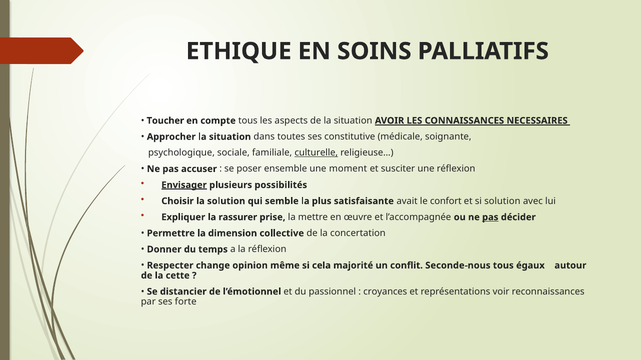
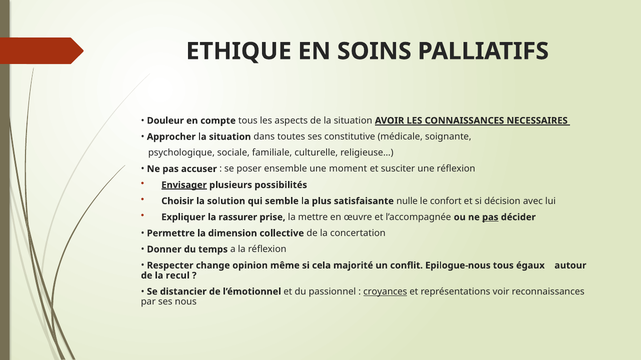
Toucher: Toucher -> Douleur (165, 121)
culturelle underline: present -> none (316, 153)
avait: avait -> nulle (407, 201)
si solution: solution -> décision (502, 201)
Seconde-nous: Seconde-nous -> Epilogue-nous (458, 266)
cette: cette -> recul (178, 276)
croyances underline: none -> present (385, 292)
forte: forte -> nous (186, 302)
